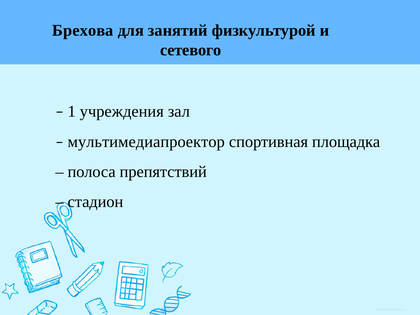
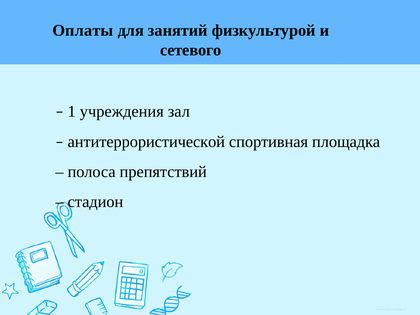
Брехова: Брехова -> Оплаты (83, 30)
мультимедиапроектор: мультимедиапроектор -> антитеррористической (146, 142)
